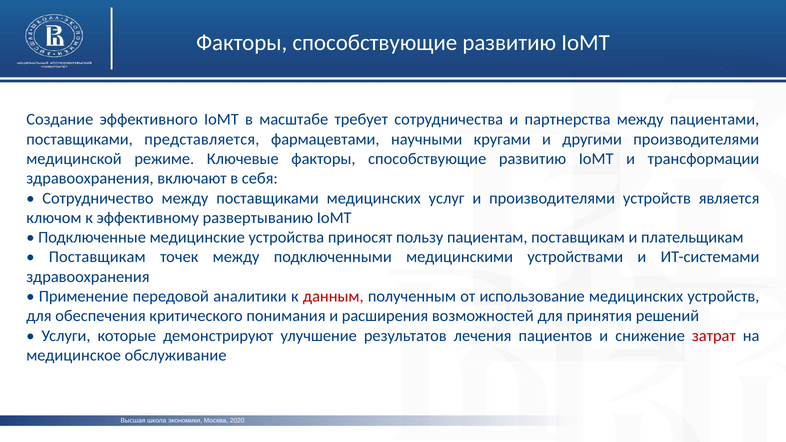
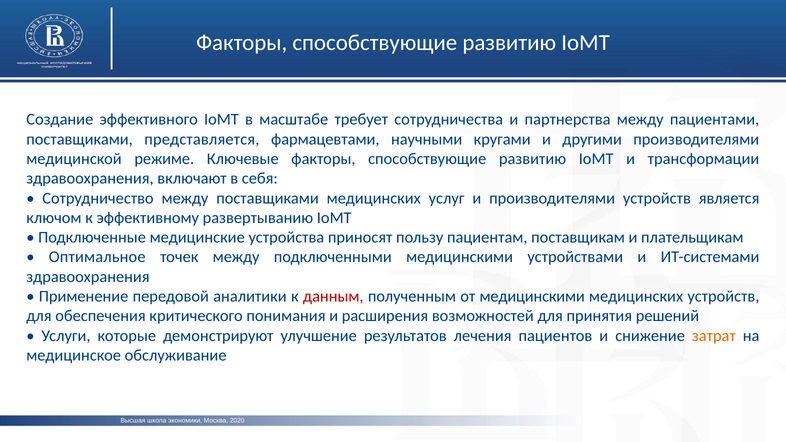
Поставщикам: Поставщикам -> Оптимальное (97, 257)
от использование: использование -> медицинскими (532, 296)
затрат colour: red -> orange (714, 336)
